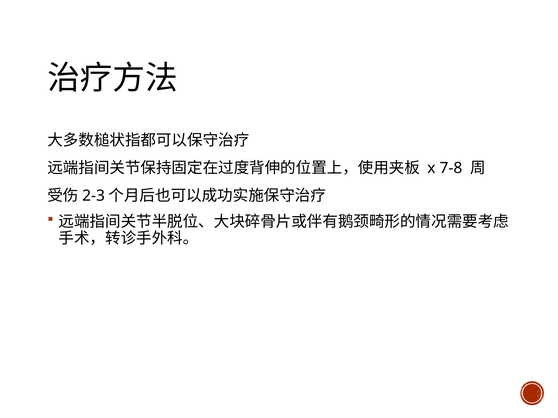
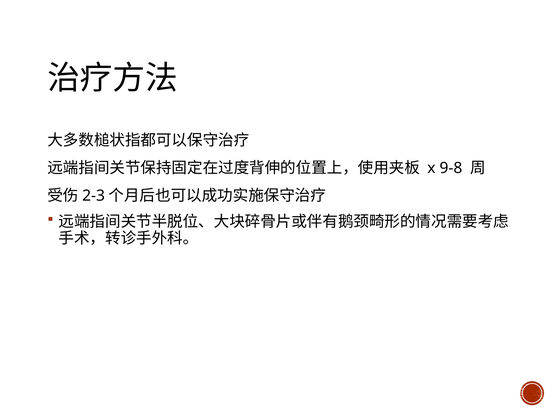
7-8: 7-8 -> 9-8 (451, 168)
